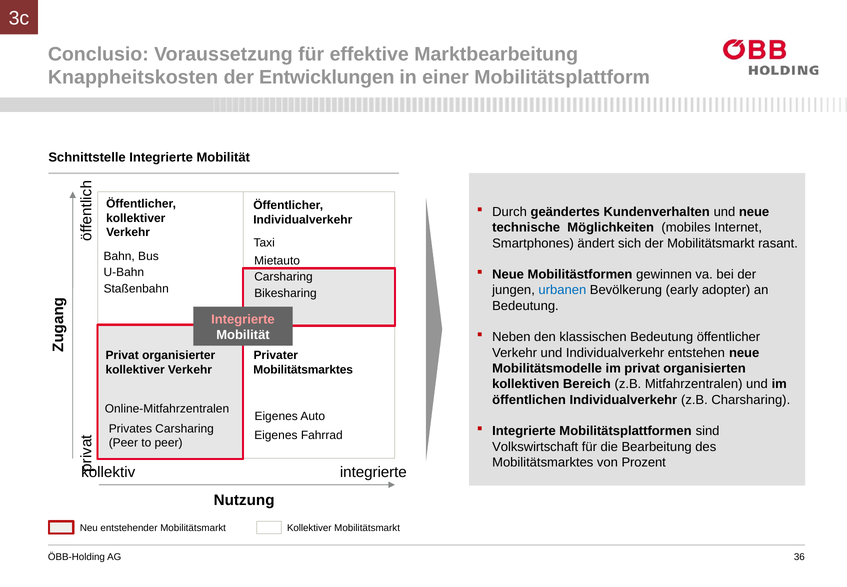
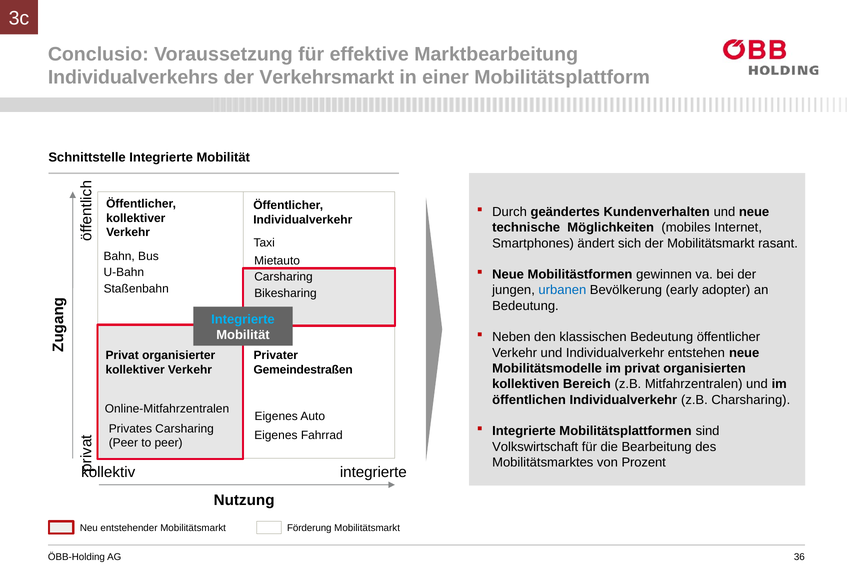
Knappheitskosten: Knappheitskosten -> Individualverkehrs (133, 77)
Entwicklungen: Entwicklungen -> Verkehrsmarkt (327, 77)
Integrierte colour: pink -> light blue (243, 319)
Mobilitätsmarktes: Mobilitätsmarktes -> Gemeindestraßen (303, 369)
Mobilitätsmarkt Kollektiver: Kollektiver -> Förderung (309, 527)
